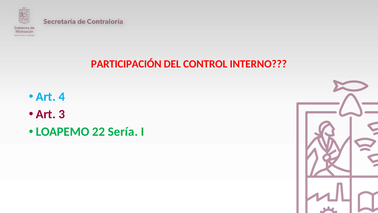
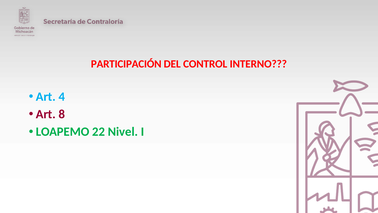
3: 3 -> 8 (62, 114)
Sería: Sería -> Nivel (123, 132)
